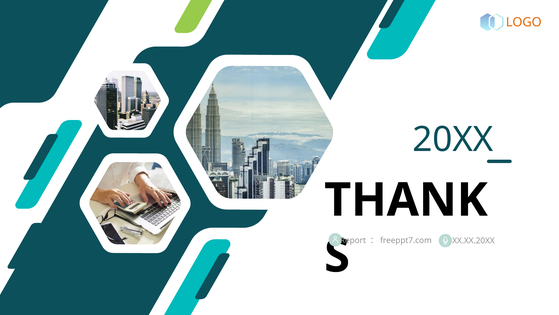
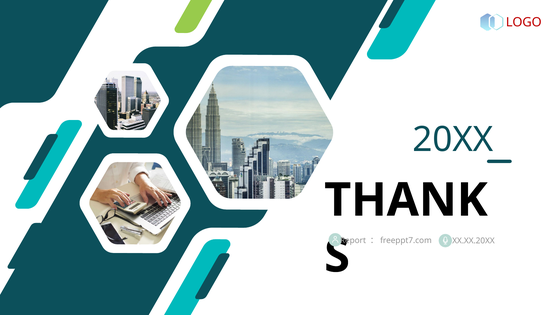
LOGO colour: orange -> red (524, 22)
